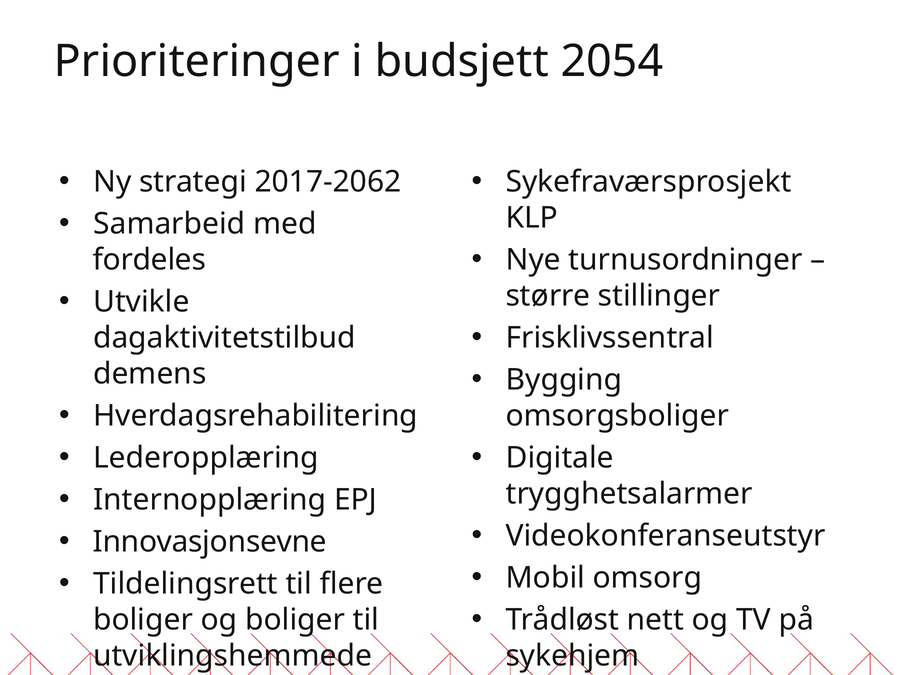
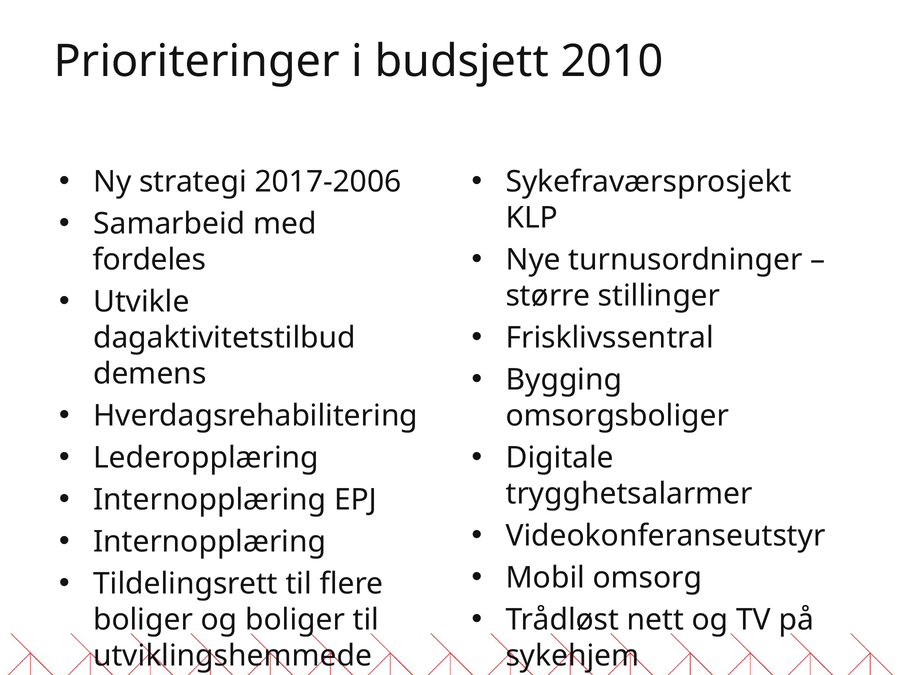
2054: 2054 -> 2010 (612, 62)
2017-2062: 2017-2062 -> 2017-2006 (328, 182)
Innovasjonsevne: Innovasjonsevne -> Internopplæring (210, 542)
